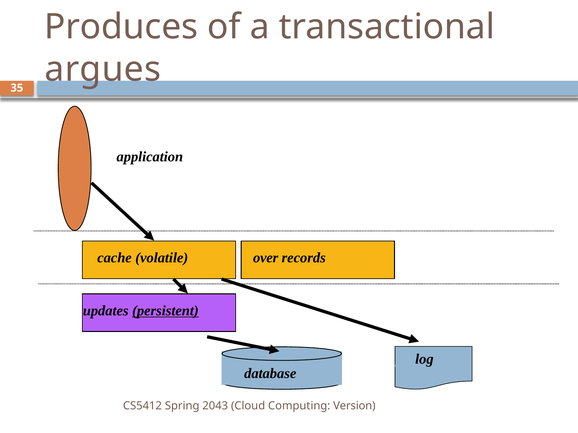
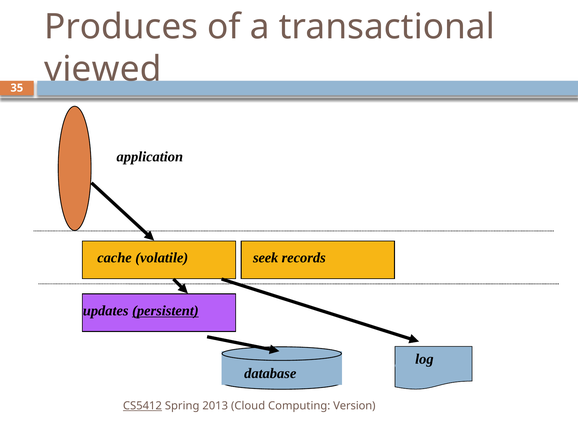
argues: argues -> viewed (103, 69)
over: over -> seek (266, 258)
CS5412 underline: none -> present (142, 406)
2043: 2043 -> 2013 (215, 406)
